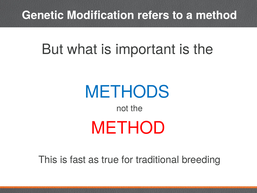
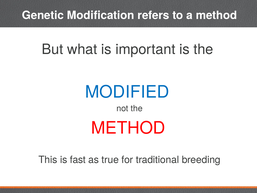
METHODS: METHODS -> MODIFIED (127, 92)
